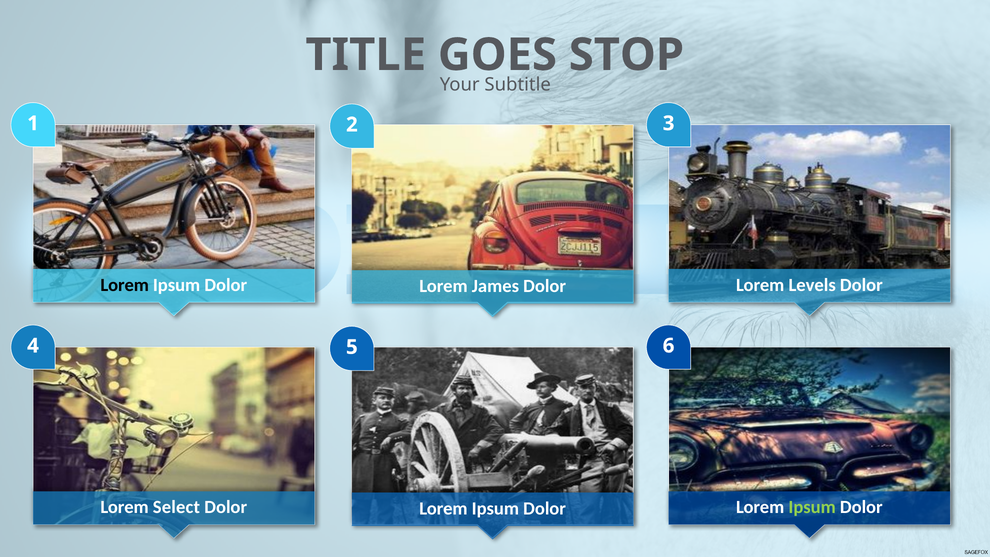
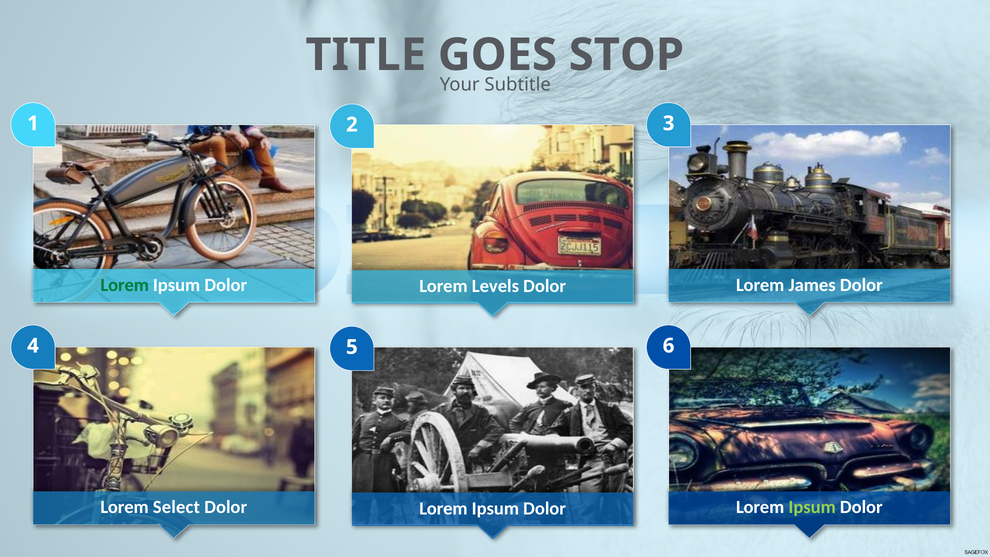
Lorem colour: black -> green (125, 285)
Levels: Levels -> James (812, 285)
James: James -> Levels (495, 286)
